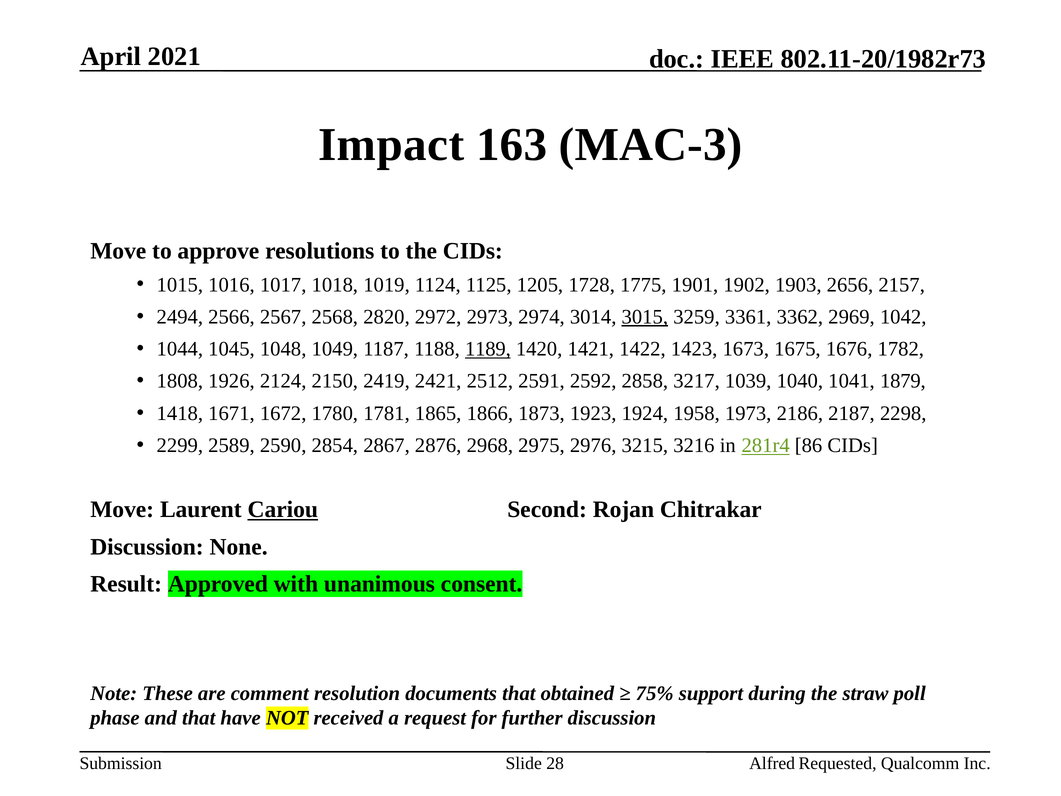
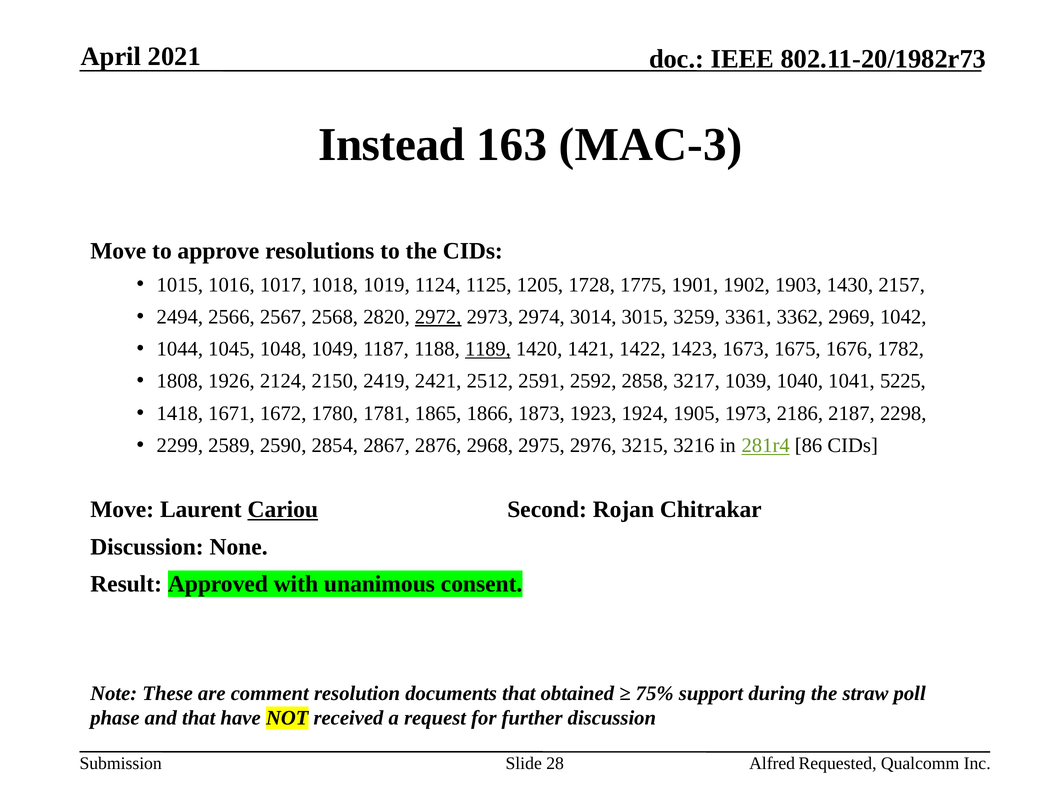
Impact: Impact -> Instead (392, 145)
2656: 2656 -> 1430 (850, 285)
2972 underline: none -> present (438, 317)
3015 underline: present -> none (645, 317)
1879: 1879 -> 5225 (903, 381)
1958: 1958 -> 1905 (697, 413)
